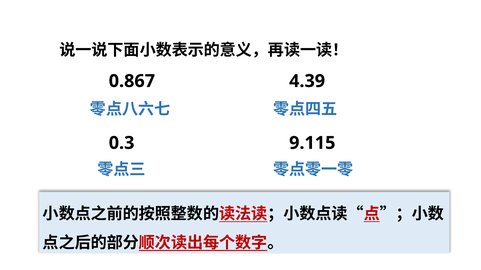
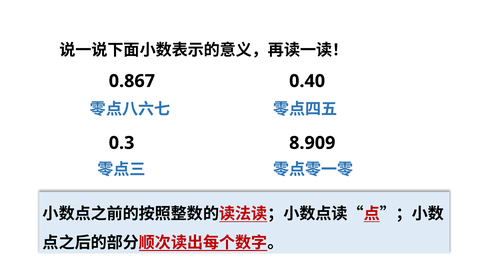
4.39: 4.39 -> 0.40 (307, 81)
9.115: 9.115 -> 8.909 (312, 143)
